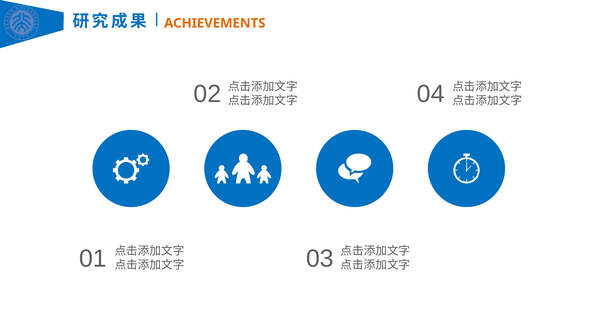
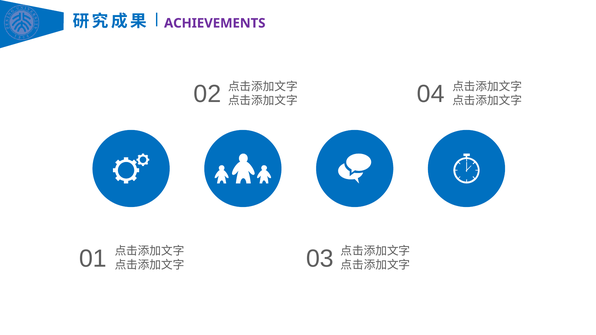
ACHIEVEMENTS colour: orange -> purple (215, 23)
